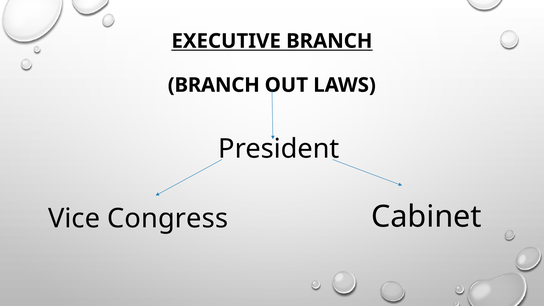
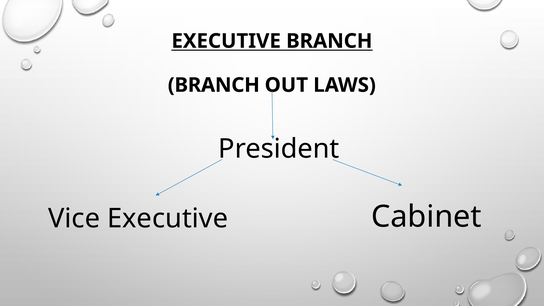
Vice Congress: Congress -> Executive (168, 219)
